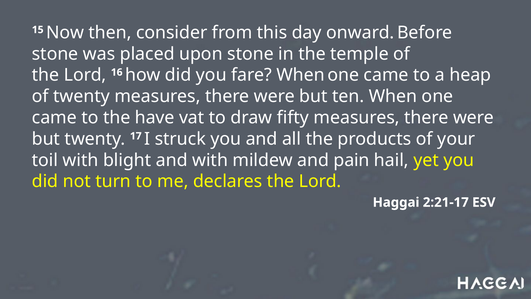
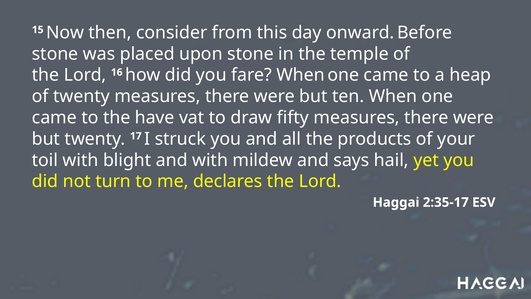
pain: pain -> says (352, 160)
2:21-17: 2:21-17 -> 2:35-17 (446, 202)
